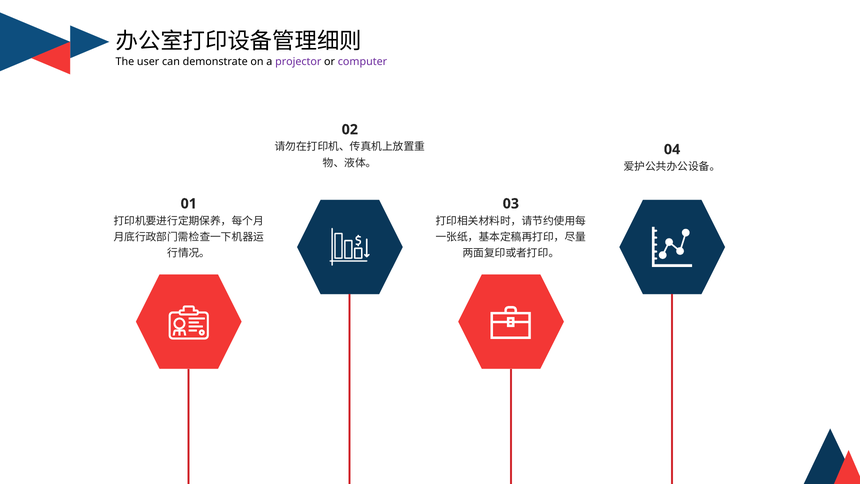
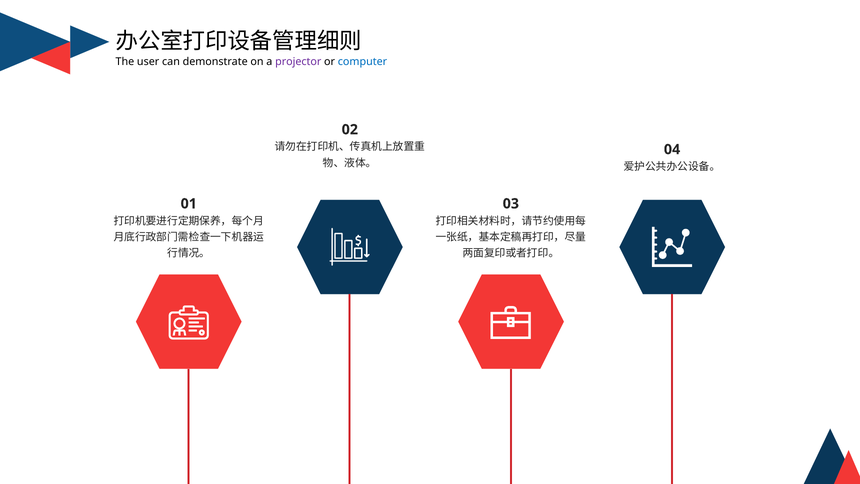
computer colour: purple -> blue (362, 61)
